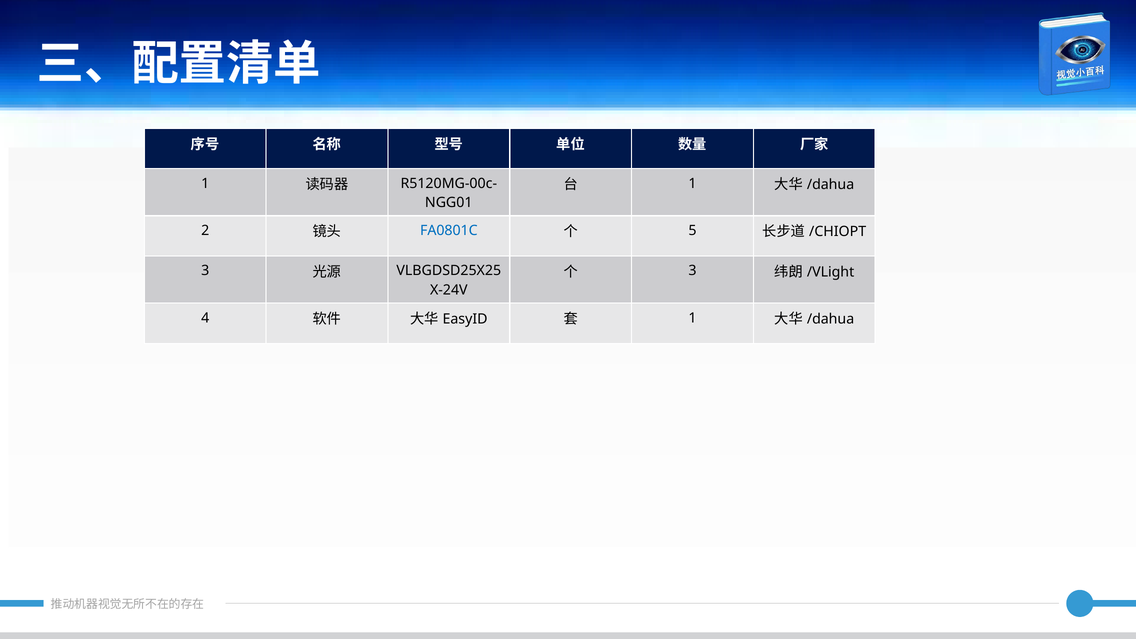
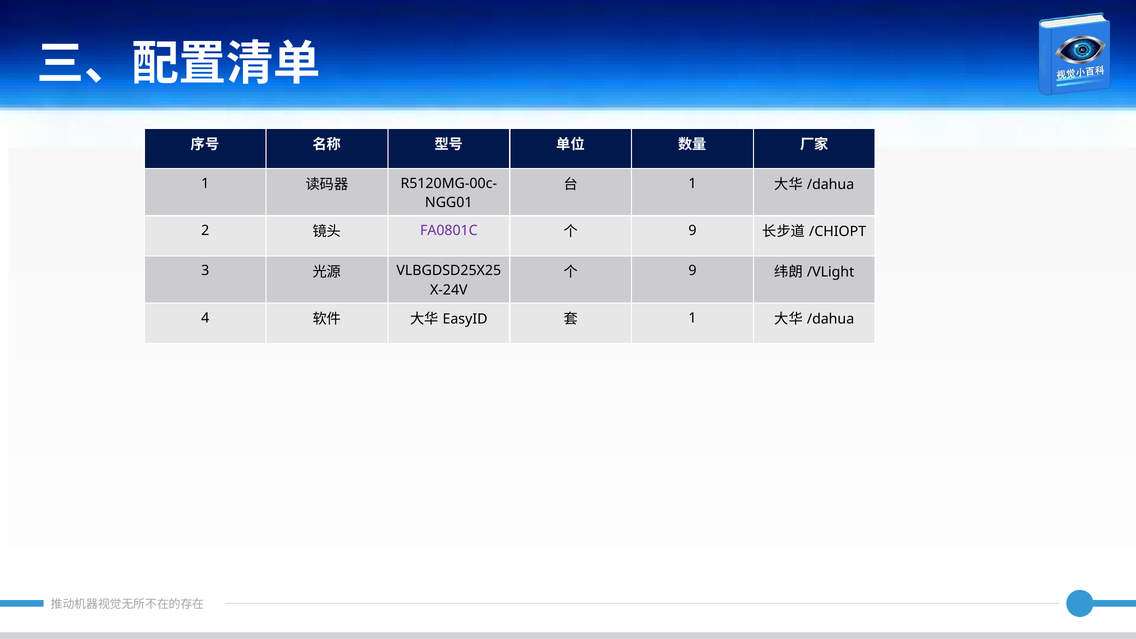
FA0801C colour: blue -> purple (449, 231)
5: 5 -> 9 (693, 231)
3: 3 -> 9 (693, 271)
